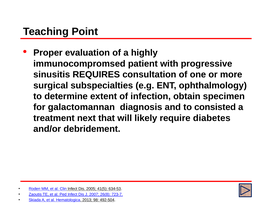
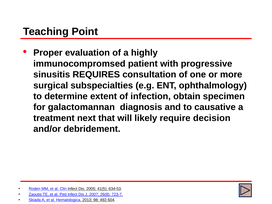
consisted: consisted -> causative (215, 107)
diabetes: diabetes -> decision (212, 118)
